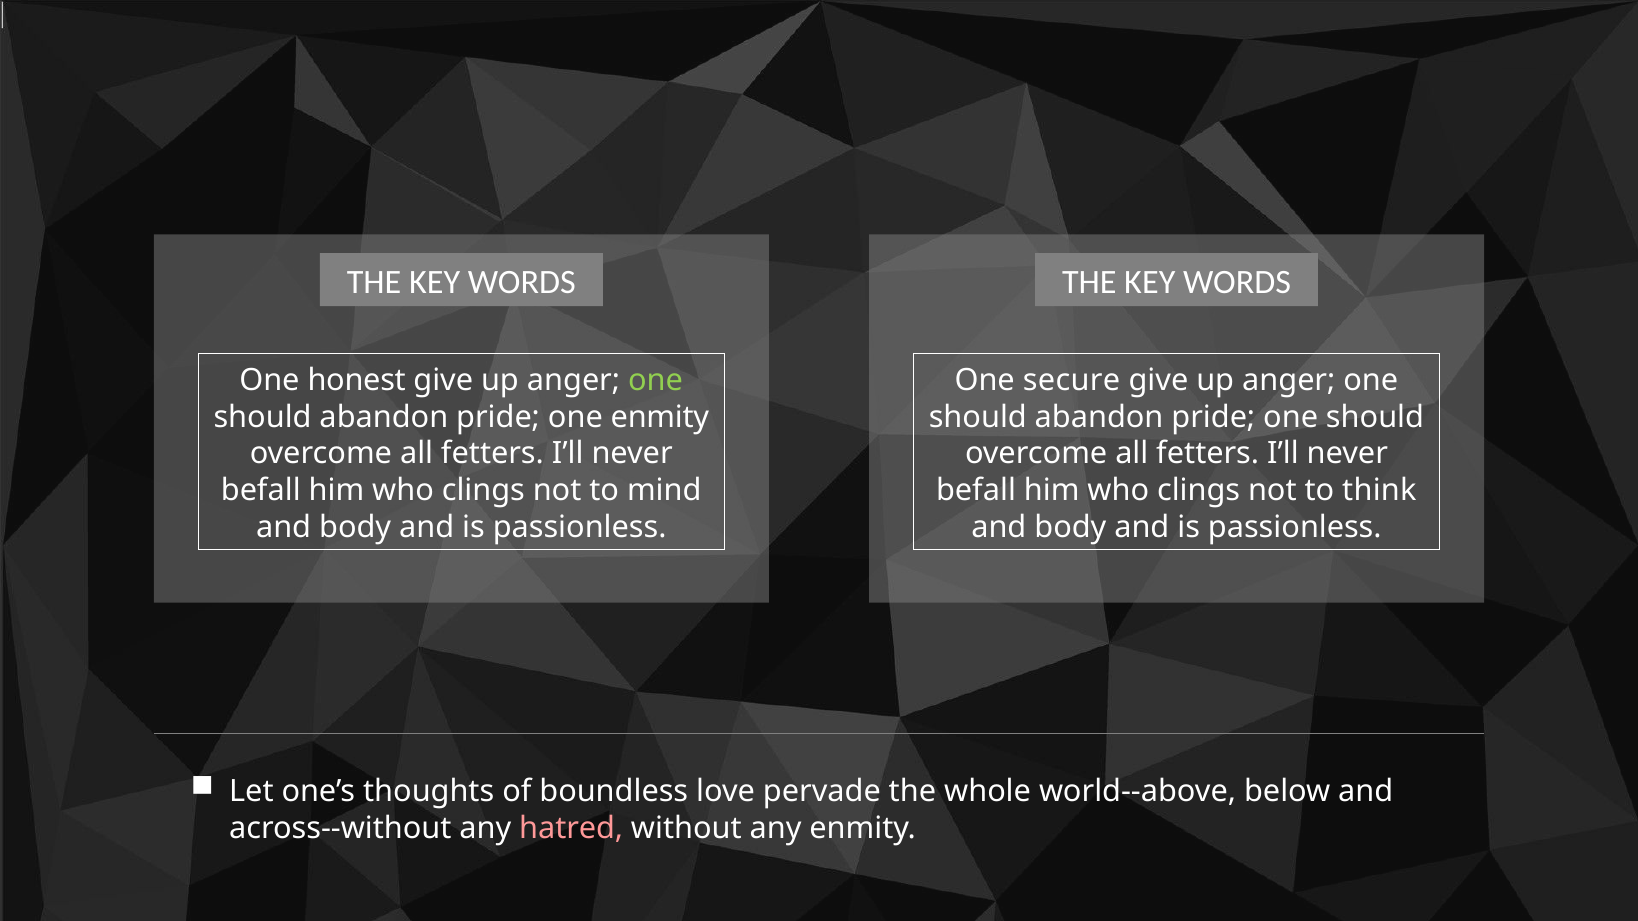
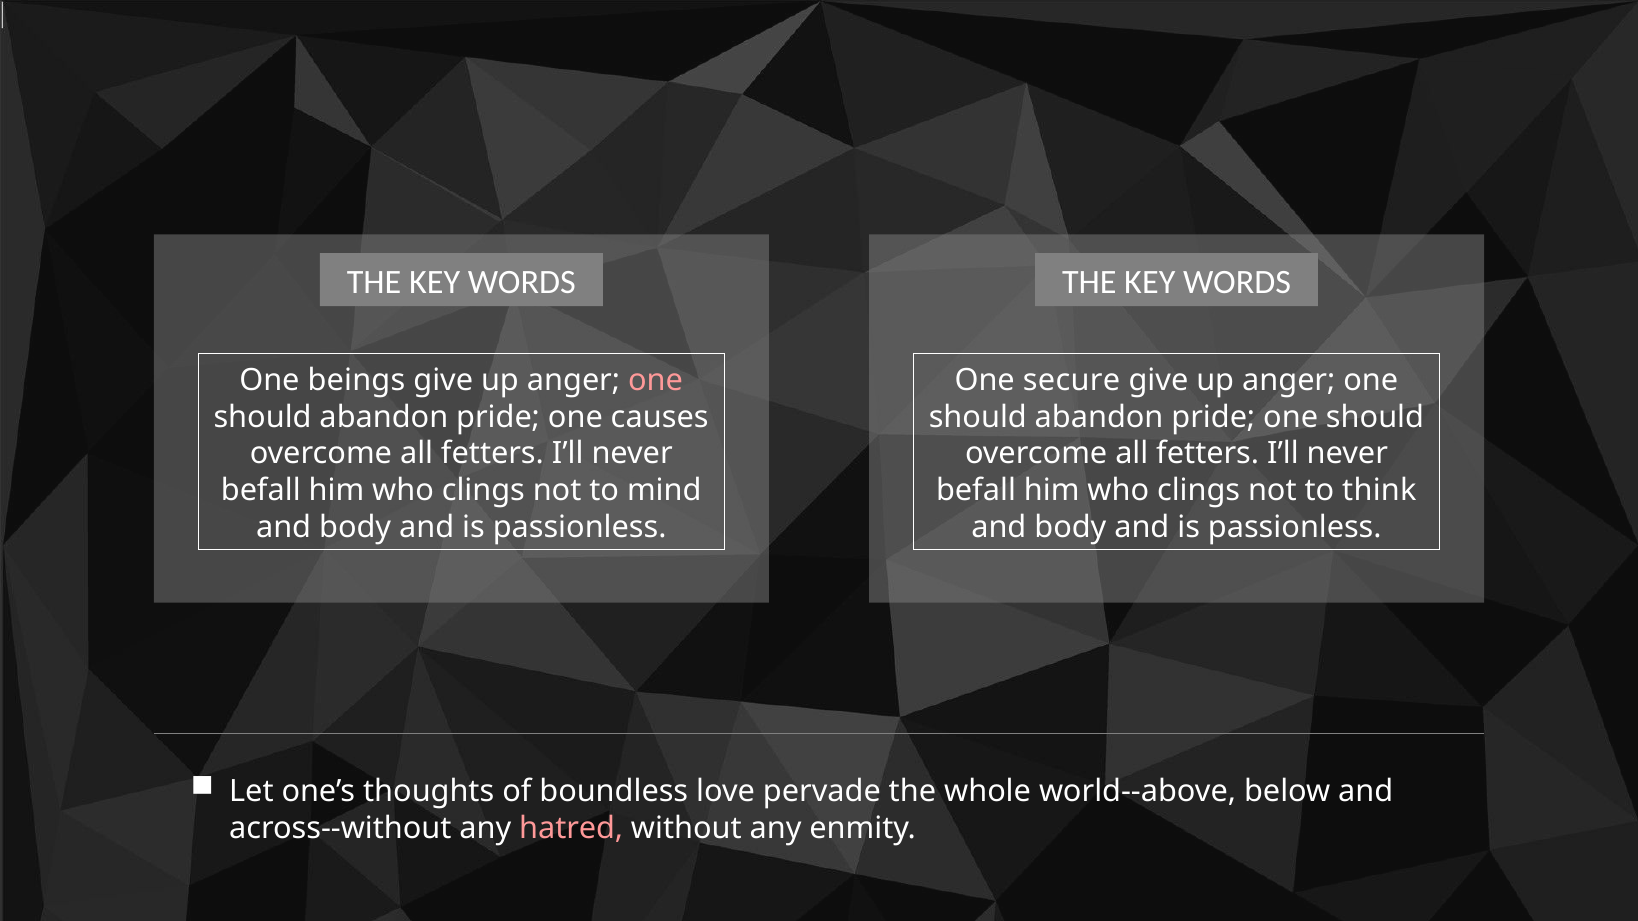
honest: honest -> beings (356, 380)
one colour: light green -> pink (656, 380)
one enmity: enmity -> causes (660, 417)
